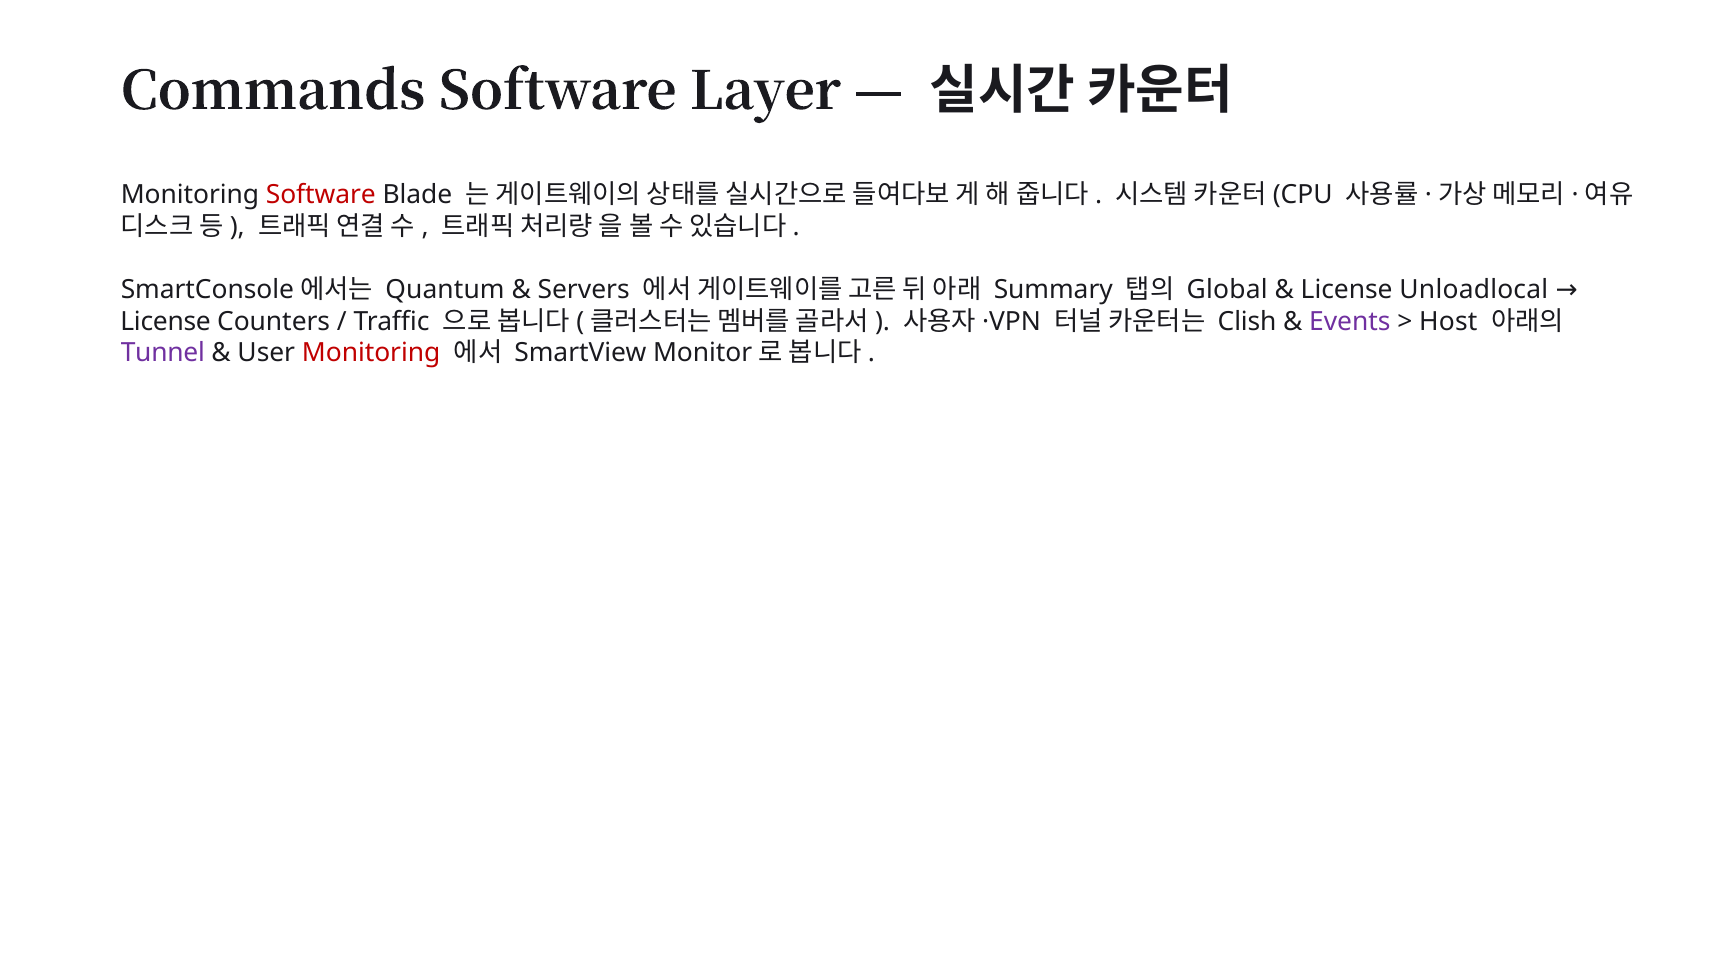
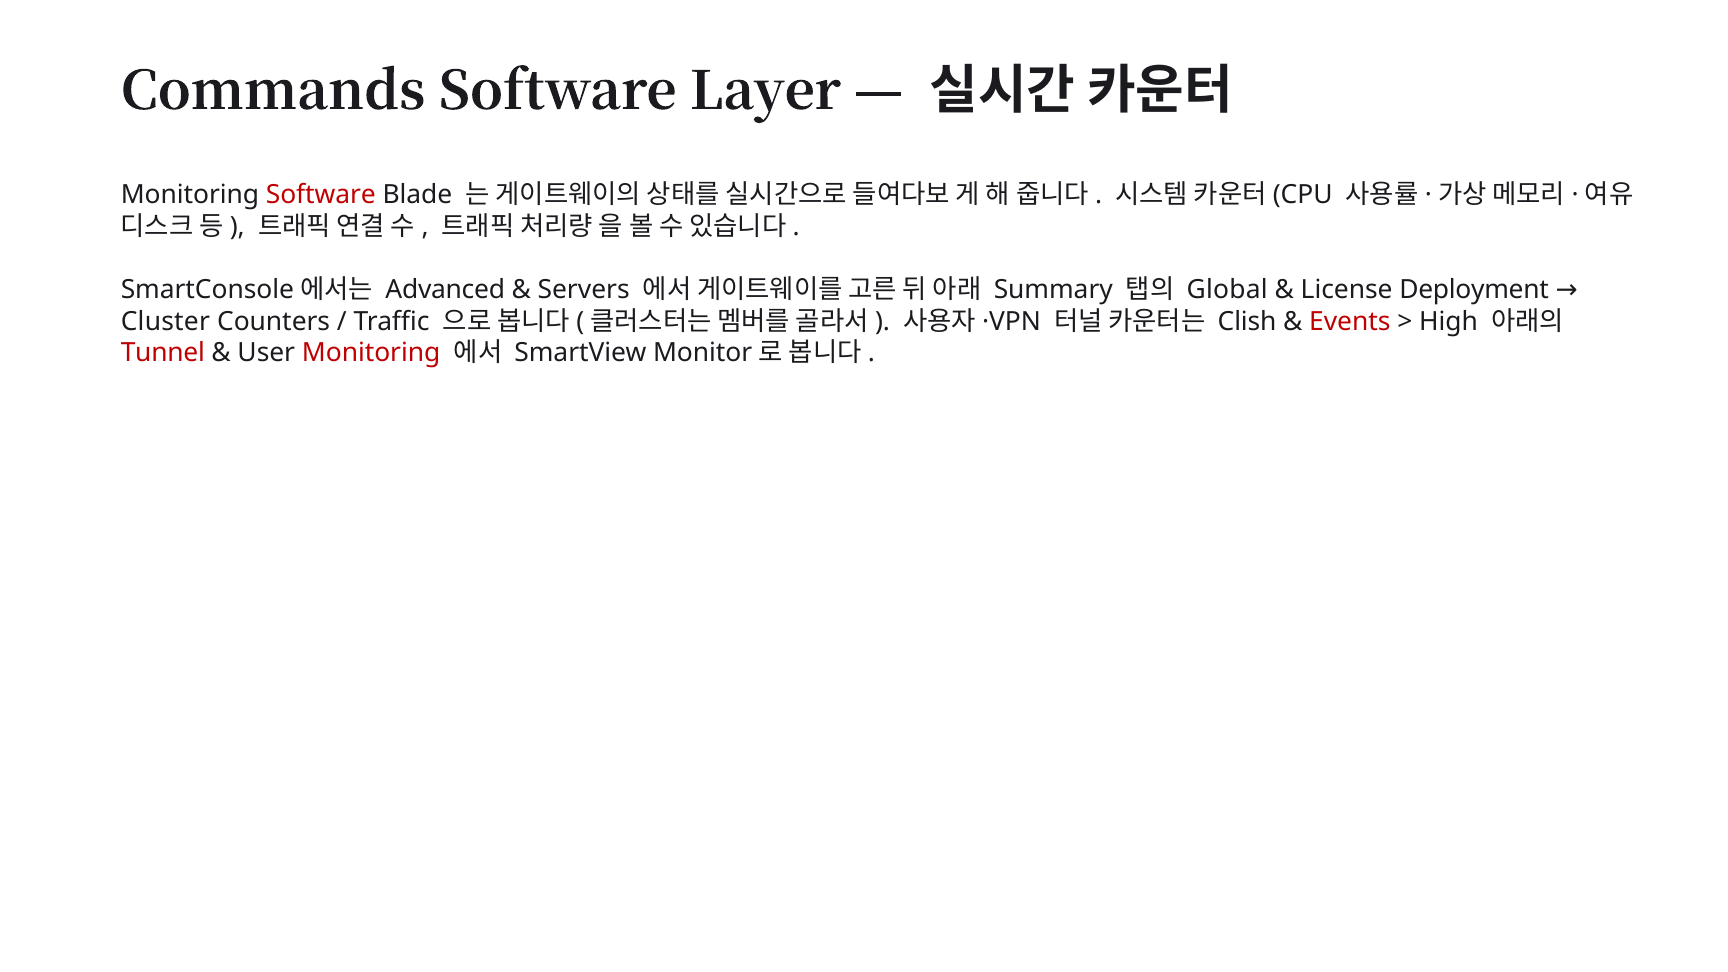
Quantum: Quantum -> Advanced (445, 290)
Unloadlocal: Unloadlocal -> Deployment (1474, 290)
License: License -> Cluster (165, 321)
Events colour: purple -> red (1350, 321)
Host: Host -> High (1449, 321)
Tunnel colour: purple -> red (163, 353)
